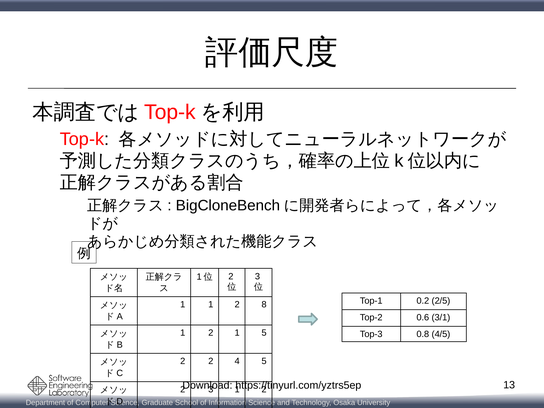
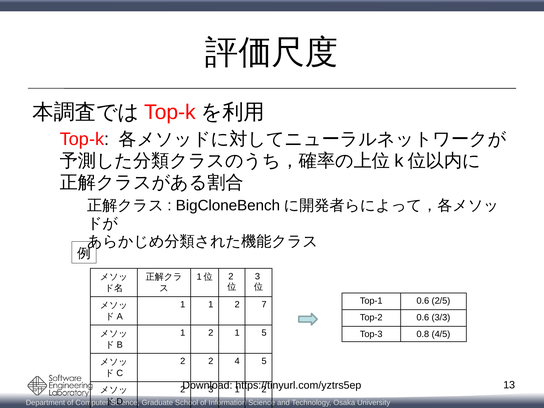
Top-1 0.2: 0.2 -> 0.6 (423, 301)
8: 8 -> 7 (264, 305)
3/1: 3/1 -> 3/3 (441, 318)
